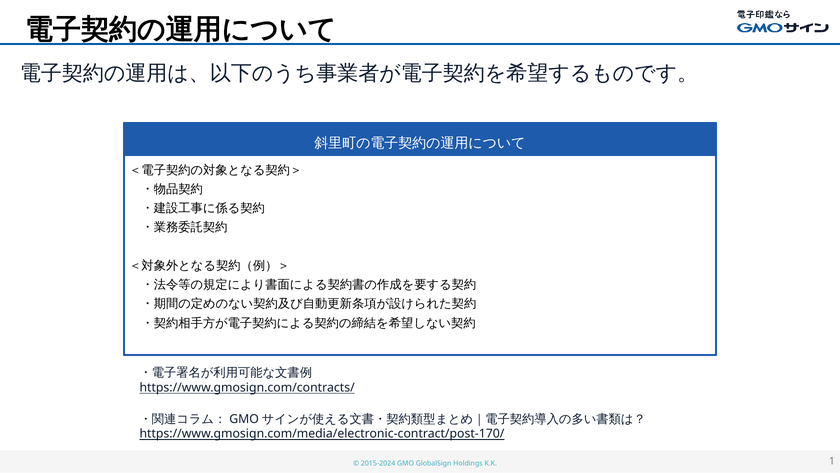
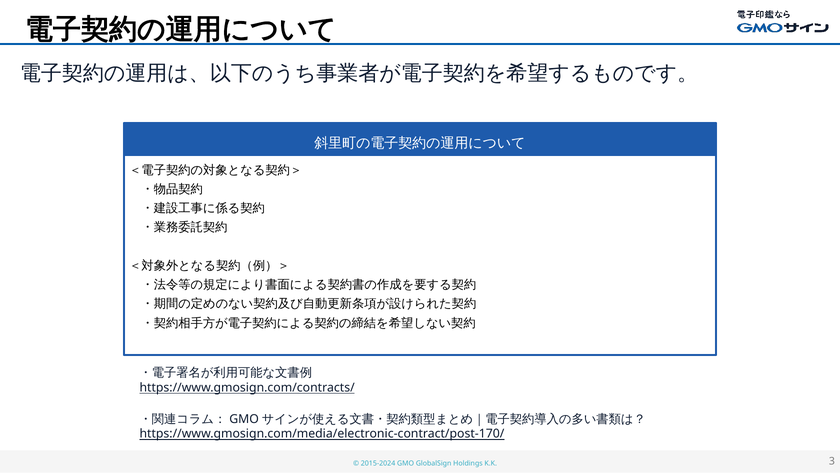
1: 1 -> 3 (832, 461)
